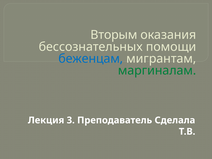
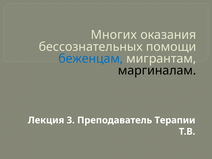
Вторым: Вторым -> Многих (114, 35)
маргиналам colour: green -> black (157, 71)
Сделала: Сделала -> Терапии (175, 120)
